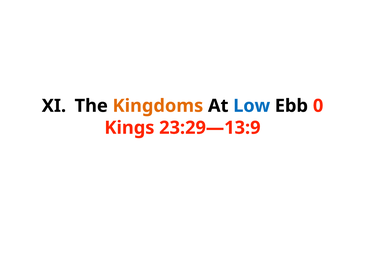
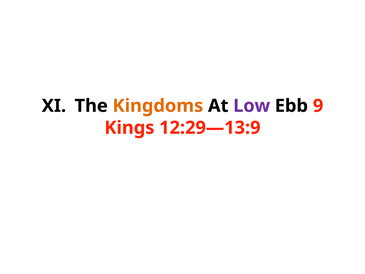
Low colour: blue -> purple (252, 106)
0: 0 -> 9 (318, 106)
23:29—13:9: 23:29—13:9 -> 12:29—13:9 (210, 128)
